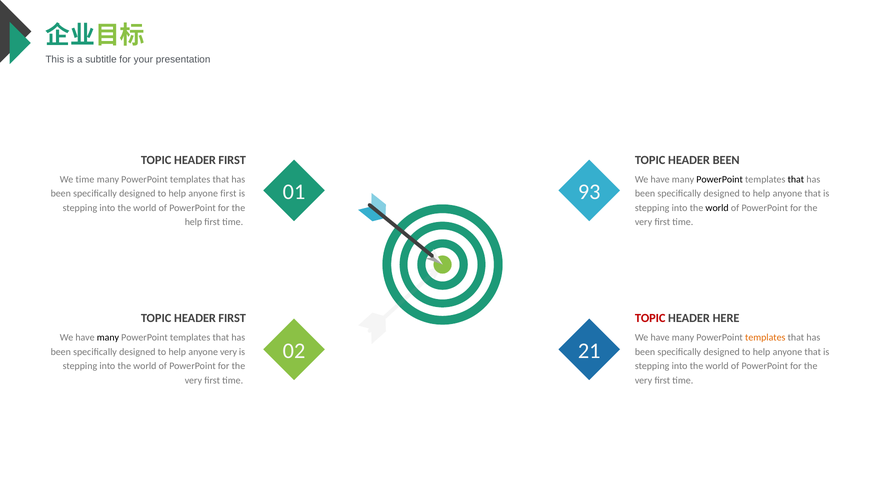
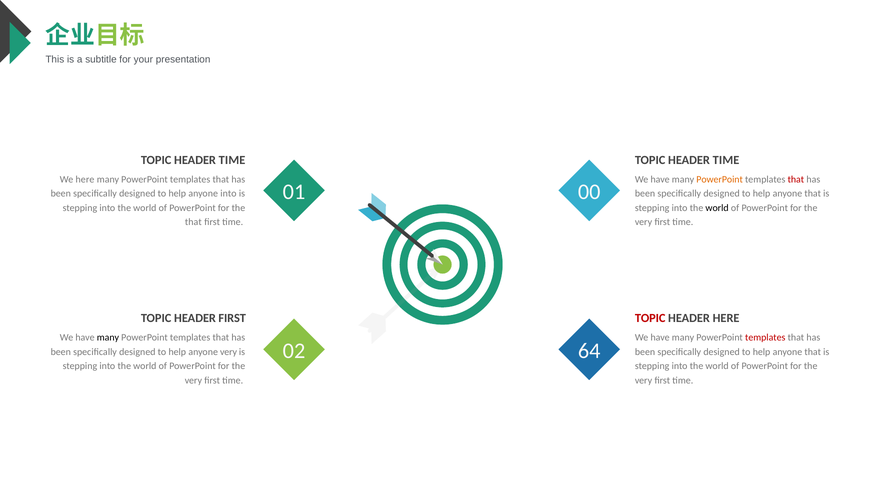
FIRST: FIRST -> TIME (232, 160)
BEEN: BEEN -> TIME (726, 160)
We time: time -> here (85, 179)
PowerPoint colour: black -> orange (720, 179)
that colour: black -> red (796, 179)
93: 93 -> 00 (589, 192)
anyone first: first -> into (228, 194)
help: help -> that (193, 222)
templates colour: orange -> red (765, 338)
21: 21 -> 64 (589, 351)
